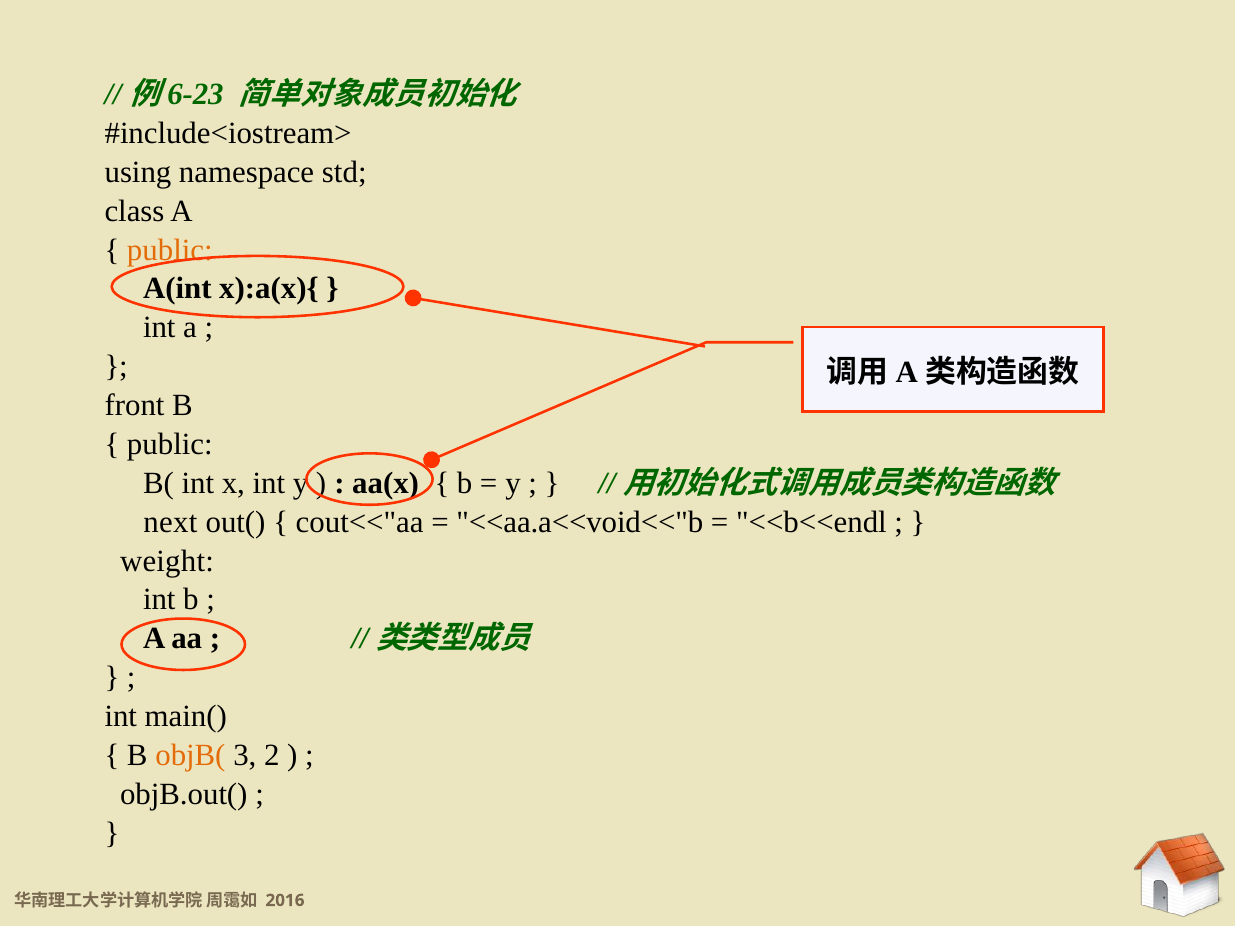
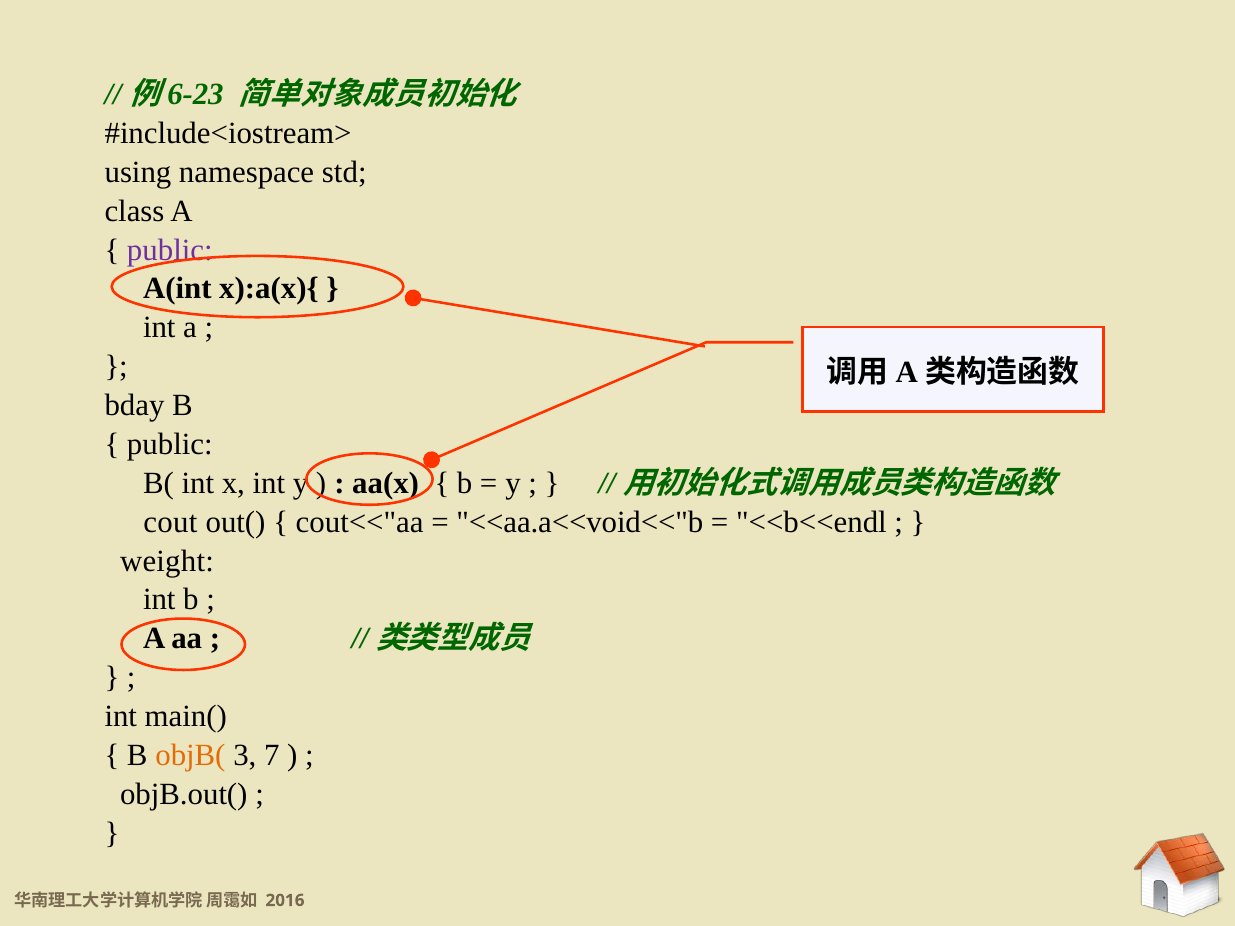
public colour: orange -> purple (170, 250)
front: front -> bday (135, 405)
next: next -> cout (170, 522)
2: 2 -> 7 (272, 756)
